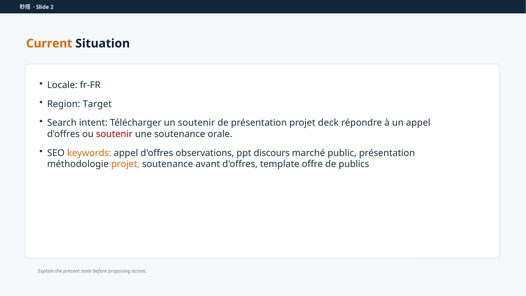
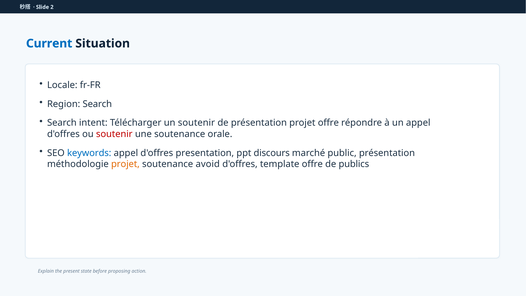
Current colour: orange -> blue (49, 43)
Region Target: Target -> Search (97, 104)
projet deck: deck -> offre (328, 123)
keywords colour: orange -> blue (89, 153)
observations: observations -> presentation (205, 153)
avant: avant -> avoid (208, 164)
